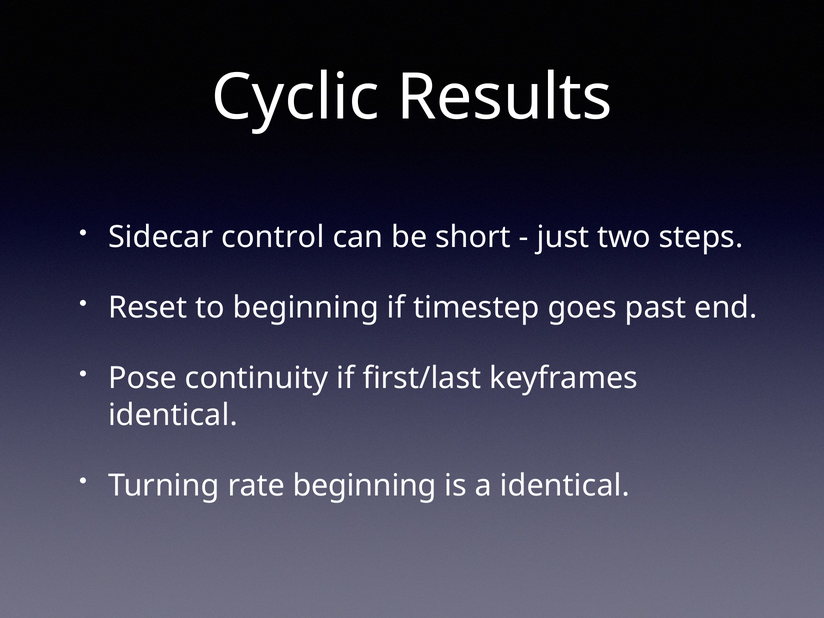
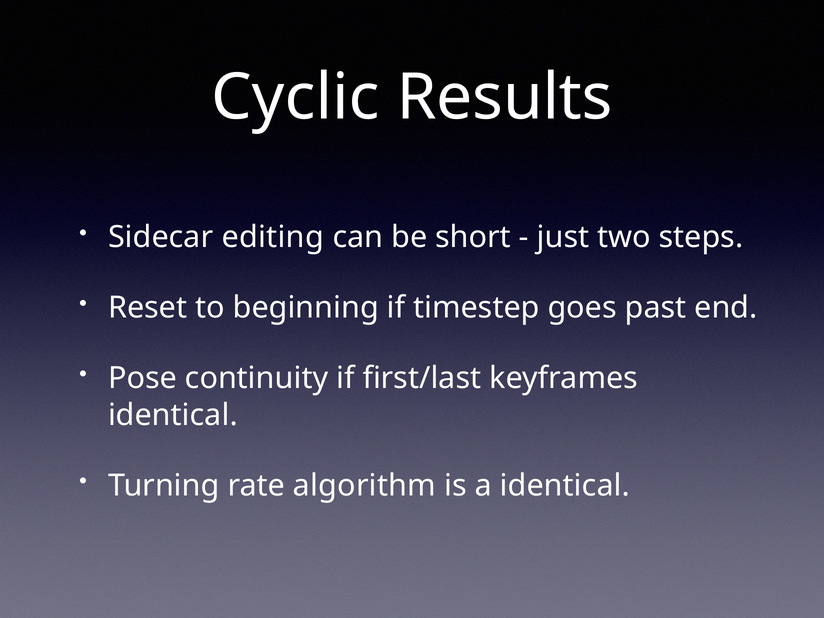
control: control -> editing (273, 237)
rate beginning: beginning -> algorithm (364, 486)
